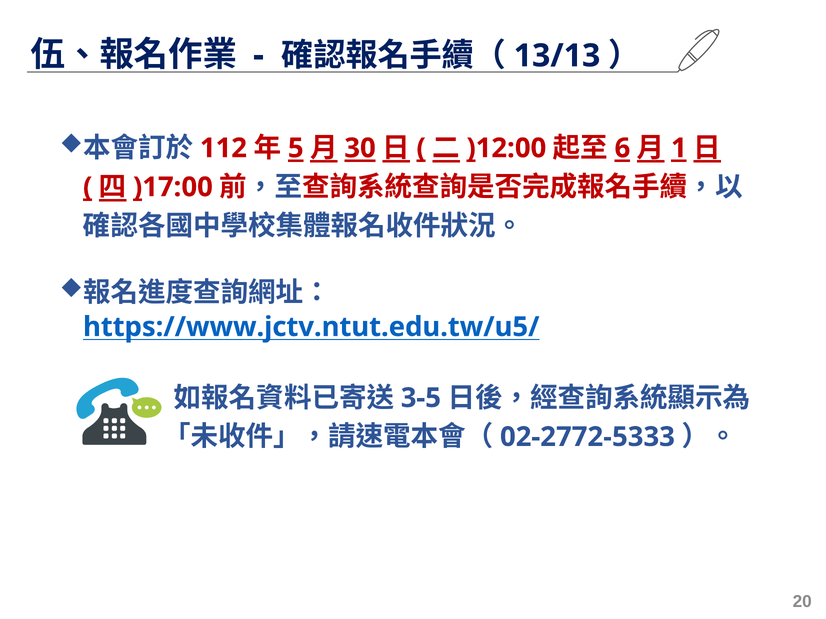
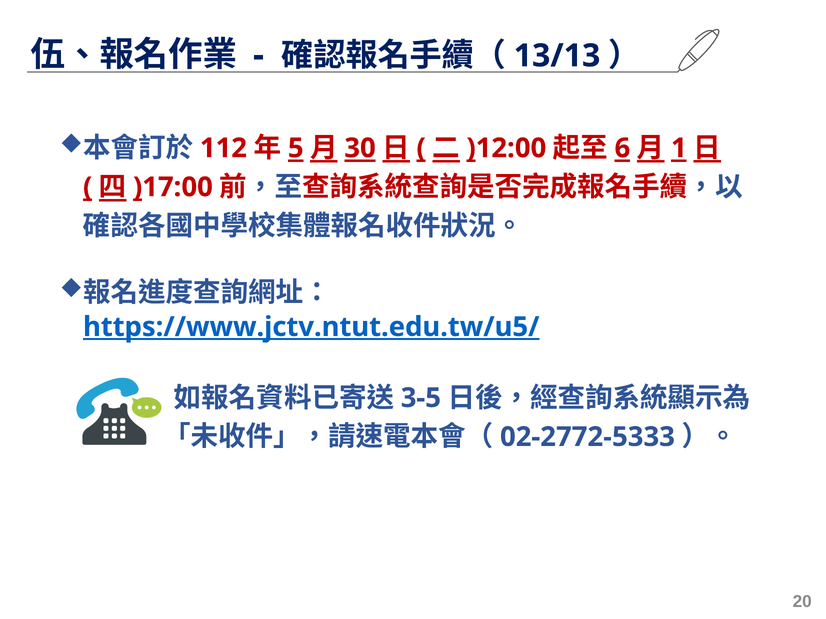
https://www.jctv.ntut.edu.tw/u5/ underline: none -> present (311, 327)
